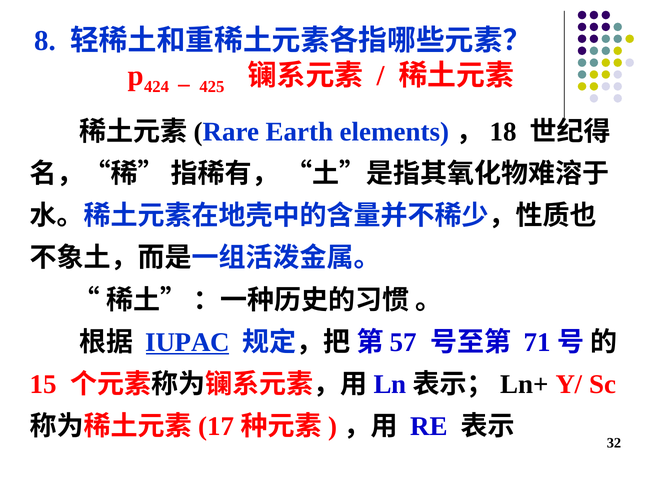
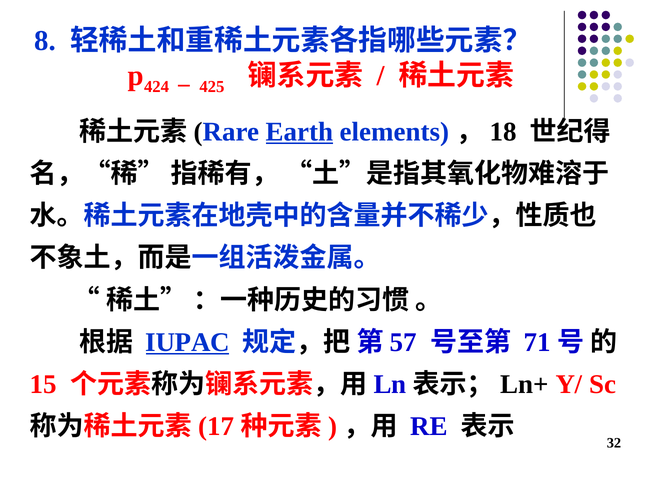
Earth underline: none -> present (300, 132)
